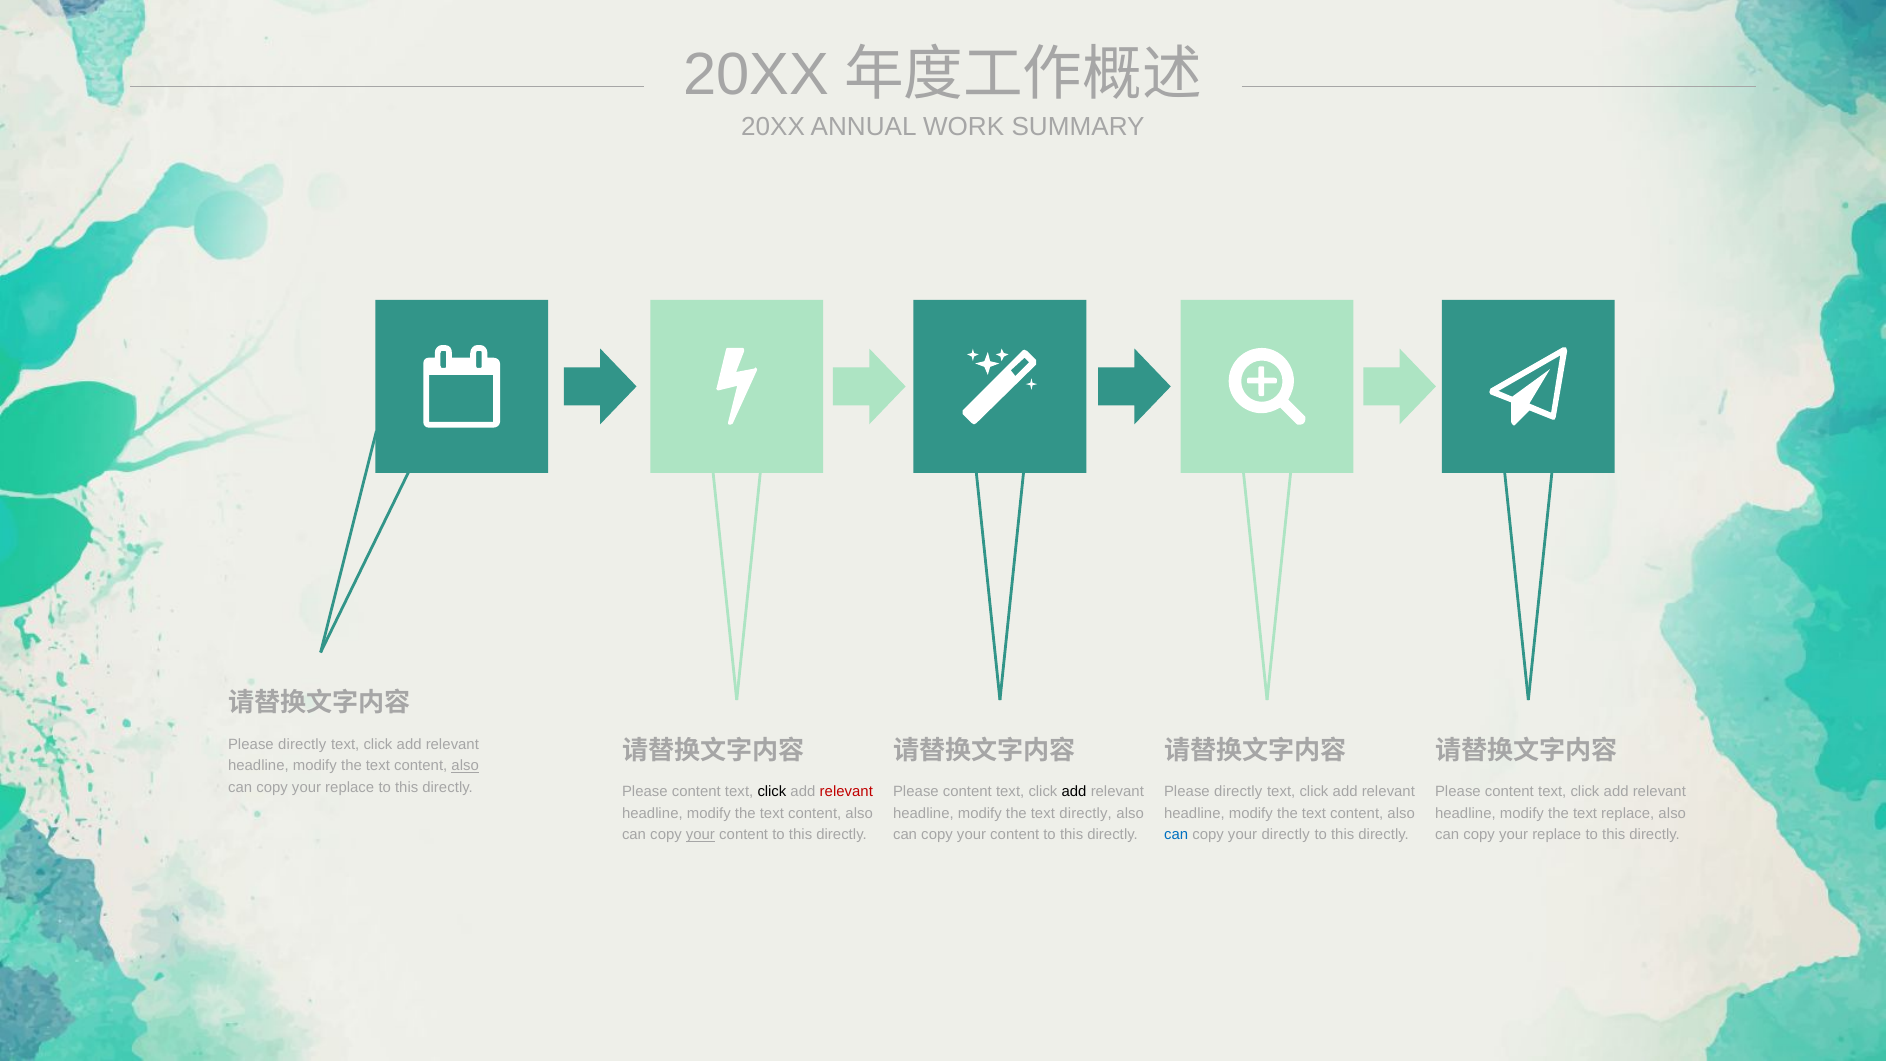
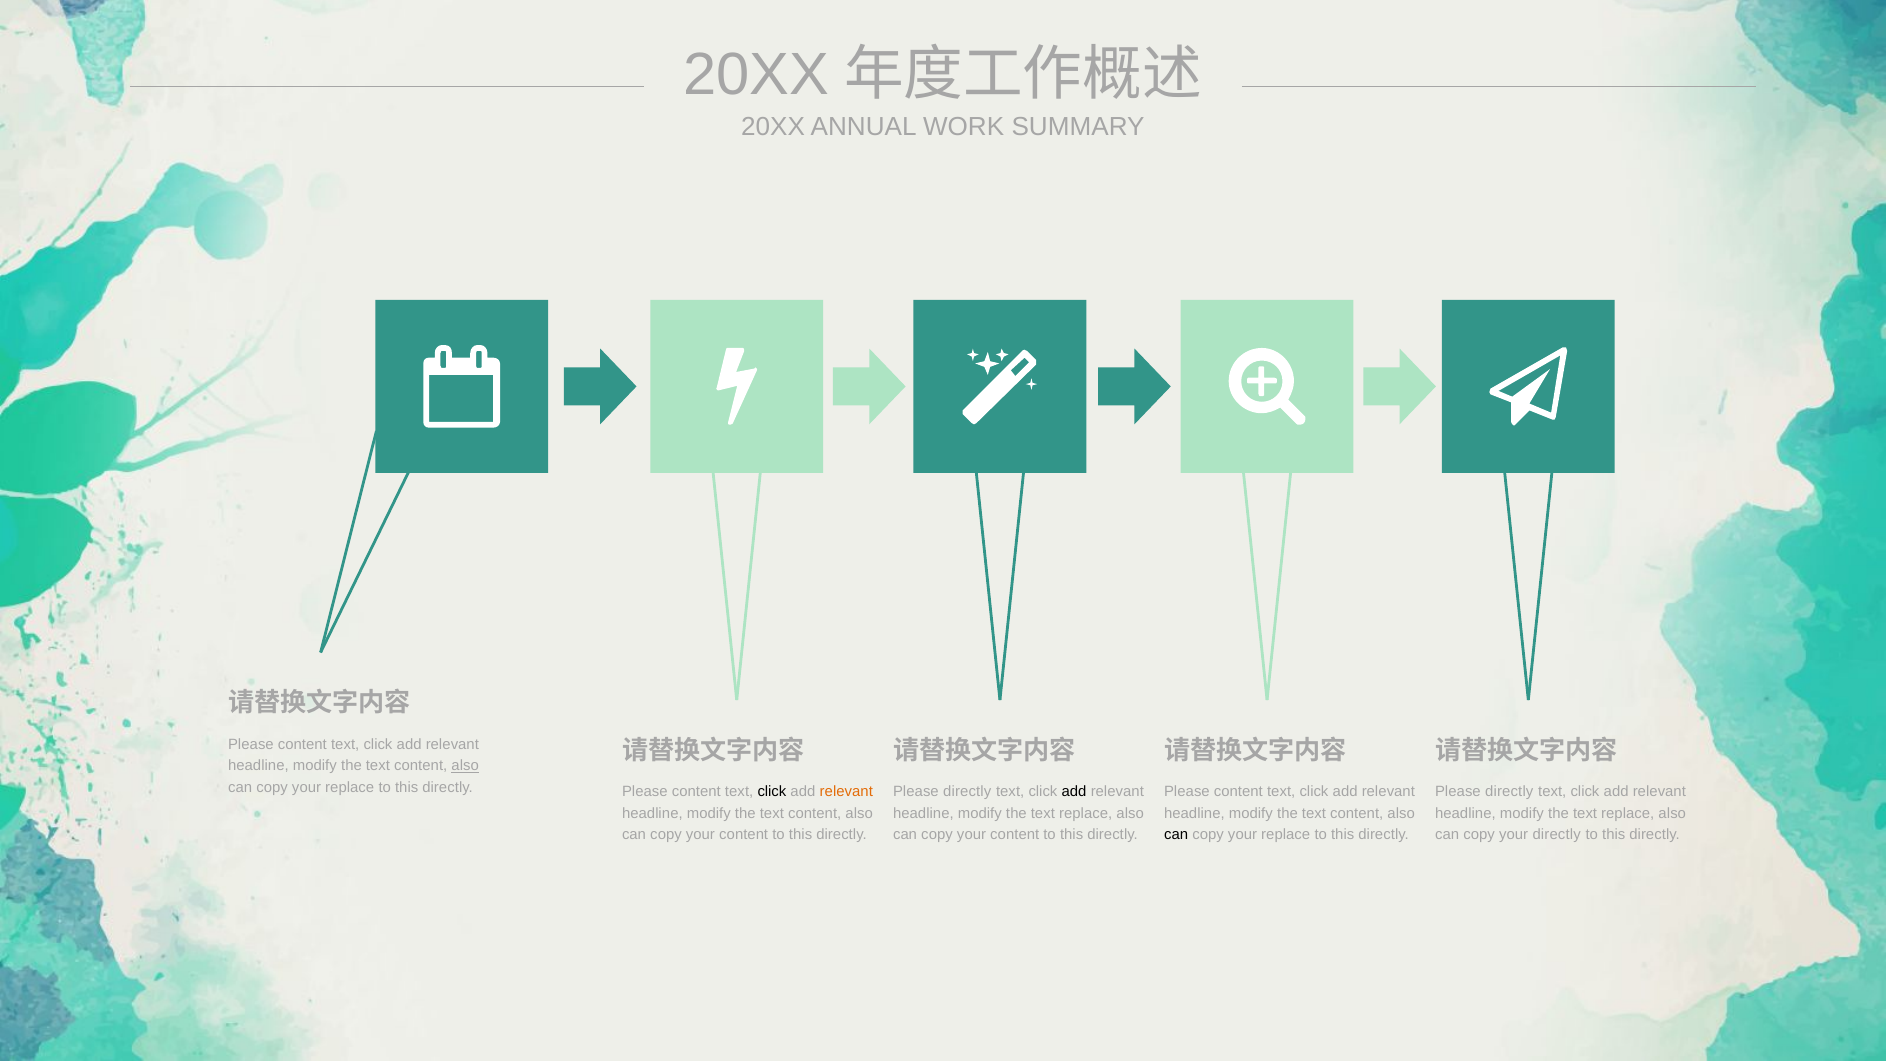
directly: directly -> content (302, 744)
relevant colour: red -> orange (846, 792)
content: content -> directly (967, 792)
directly: directly -> content (1238, 792)
content: content -> directly (1509, 792)
directly: directly -> replace (1086, 813)
your underline: present -> none (700, 835)
can colour: blue -> black (1176, 835)
directly: directly -> replace (1286, 835)
replace: replace -> directly (1557, 835)
